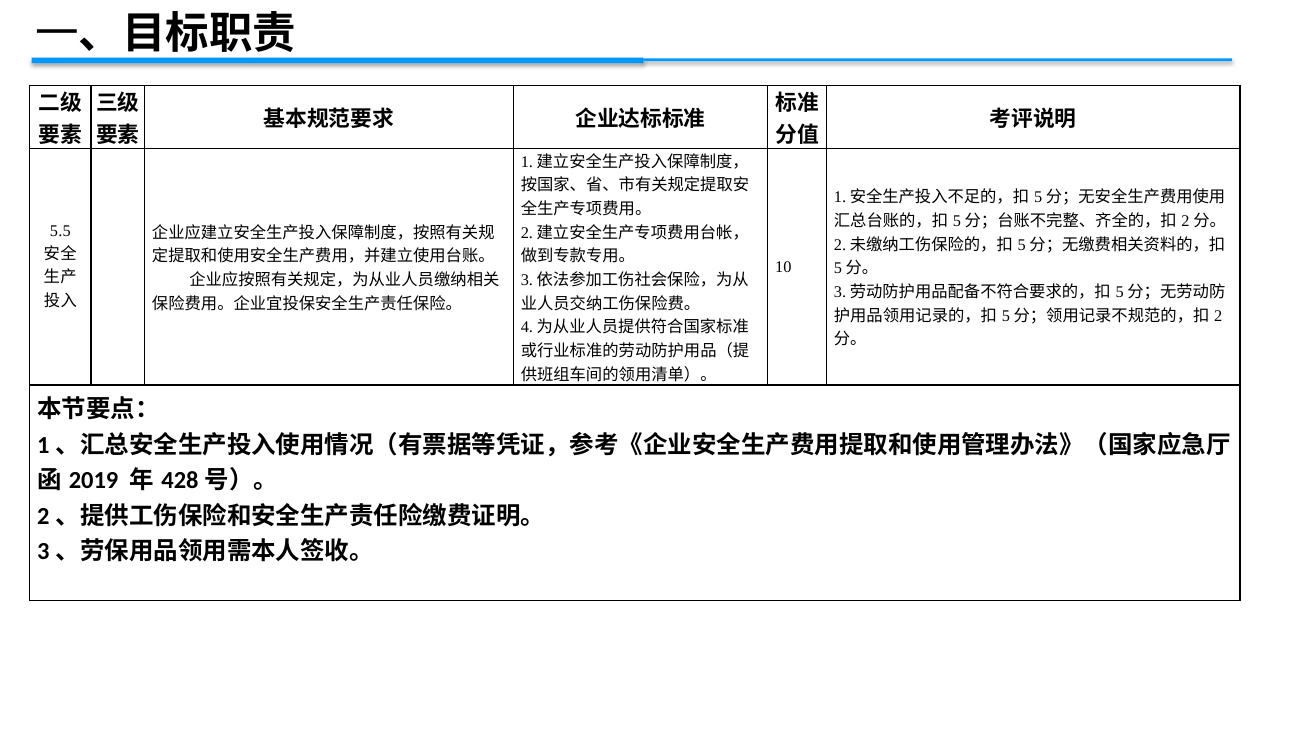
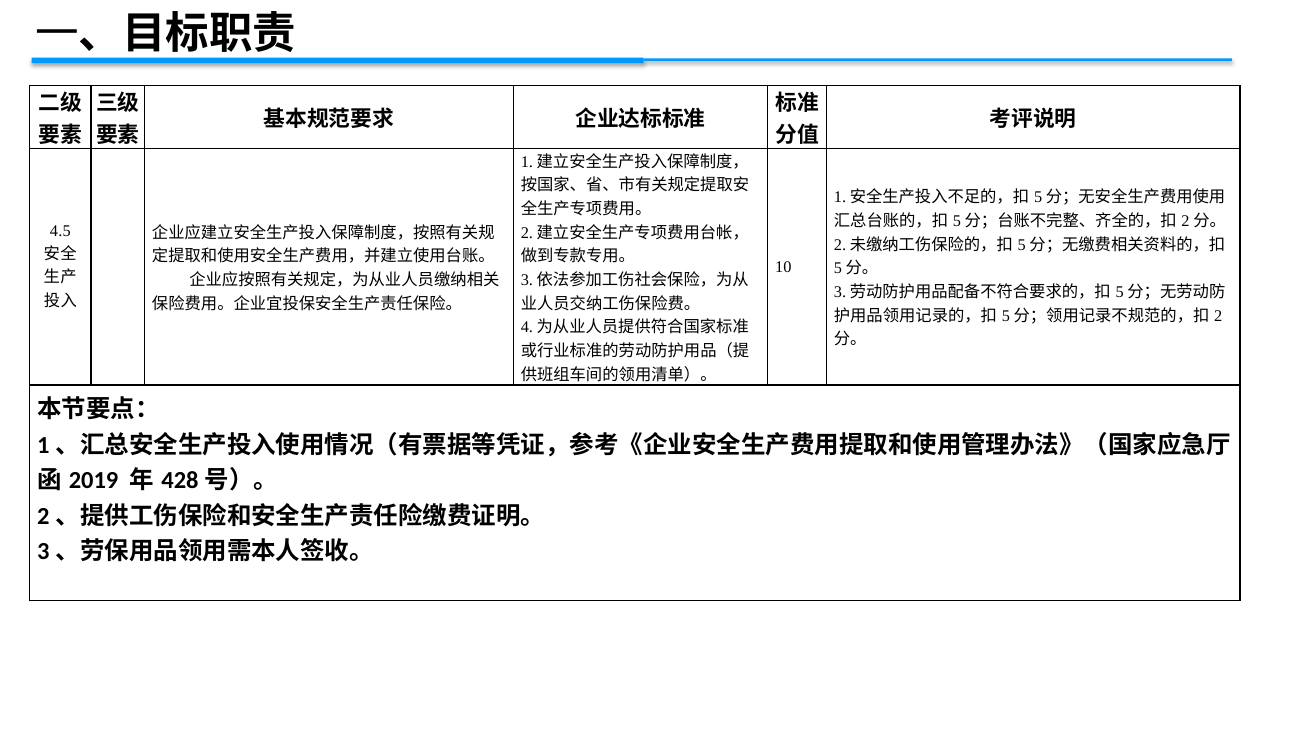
5.5: 5.5 -> 4.5 (60, 231)
